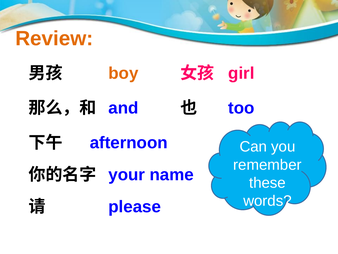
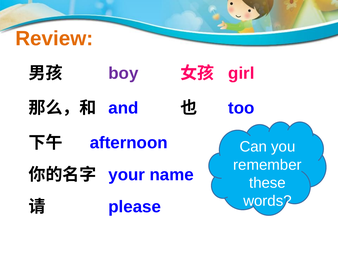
boy colour: orange -> purple (123, 73)
